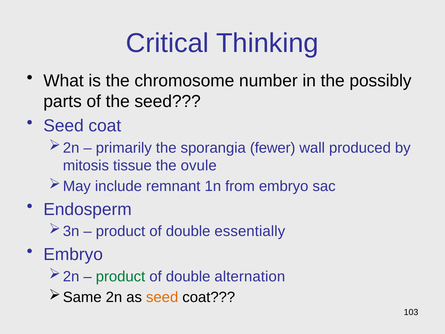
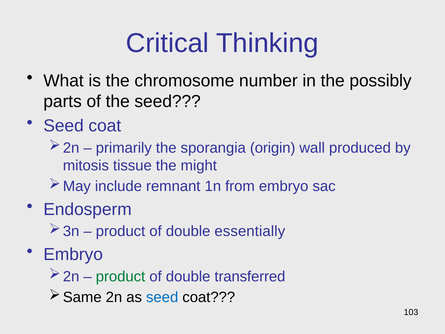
fewer: fewer -> origin (273, 148)
ovule: ovule -> might (199, 165)
alternation: alternation -> transferred (250, 276)
seed colour: orange -> blue (162, 297)
